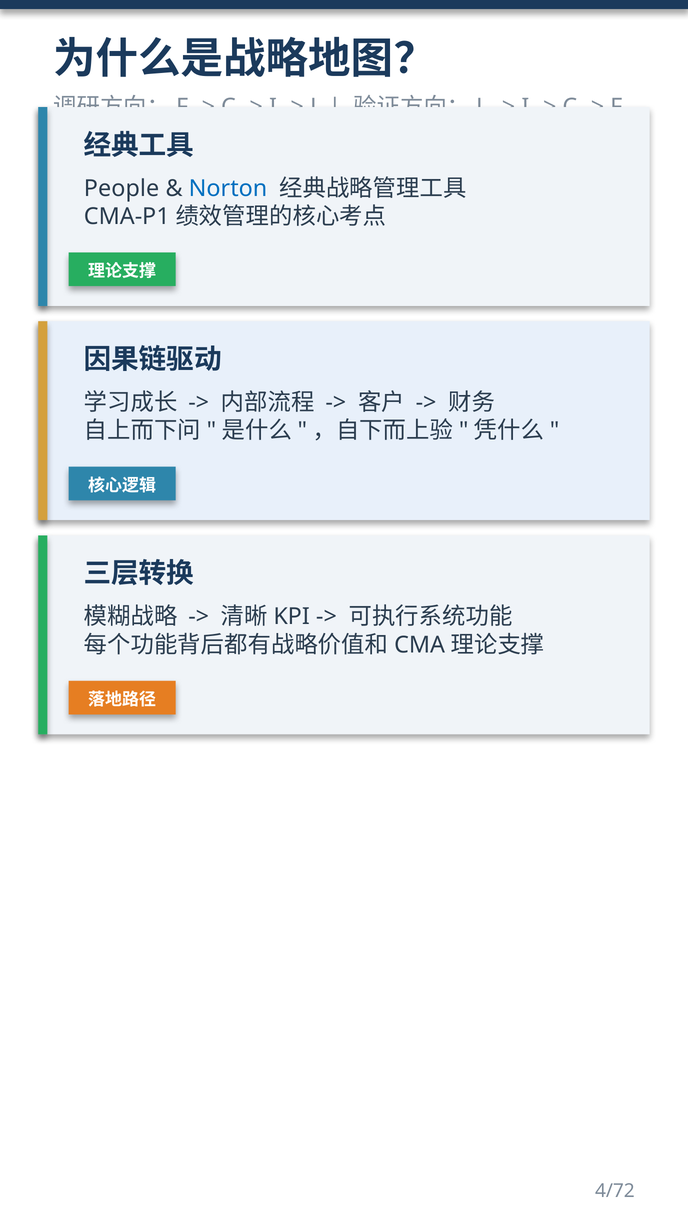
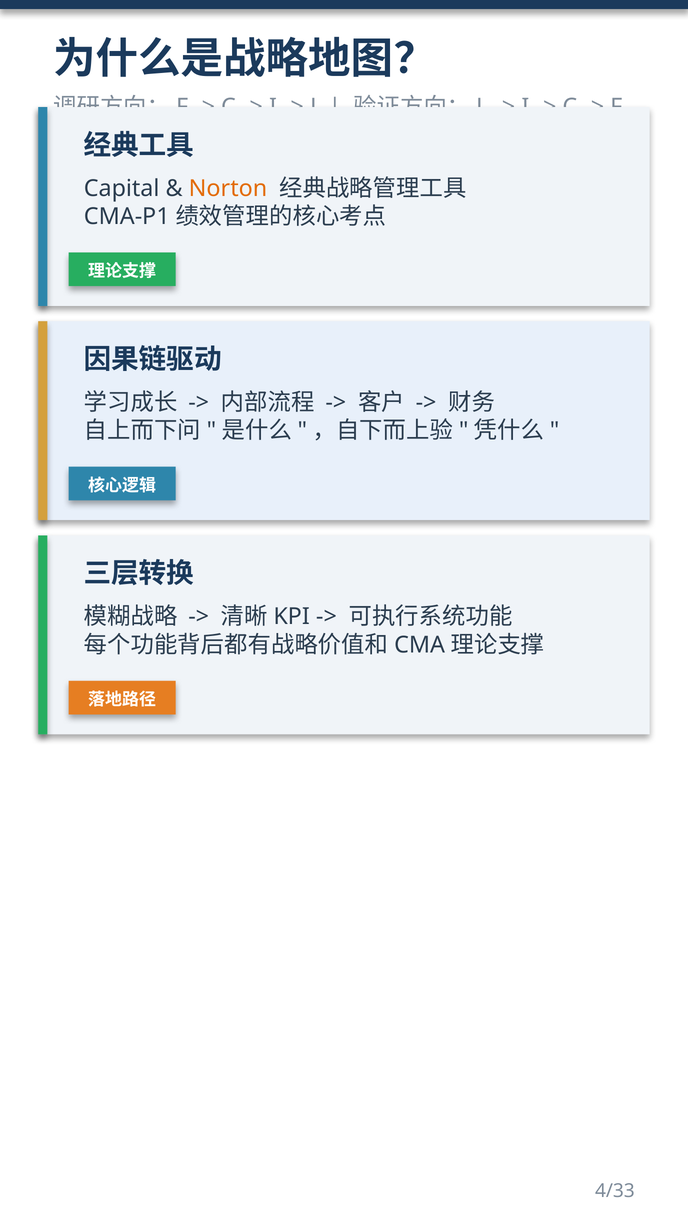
People: People -> Capital (122, 188)
Norton colour: blue -> orange (228, 188)
4/72: 4/72 -> 4/33 (615, 1190)
